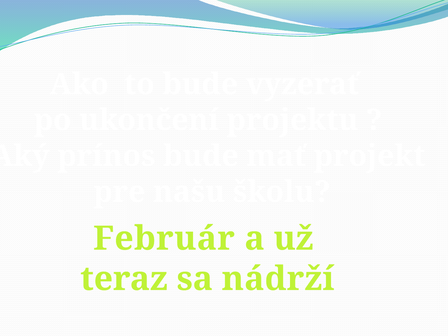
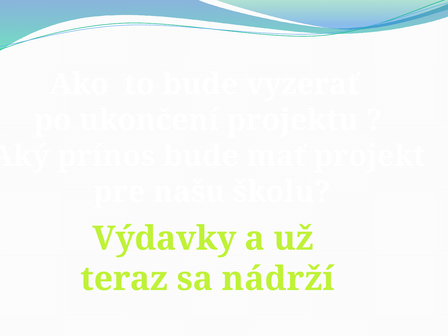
Február: Február -> Výdavky (164, 239)
